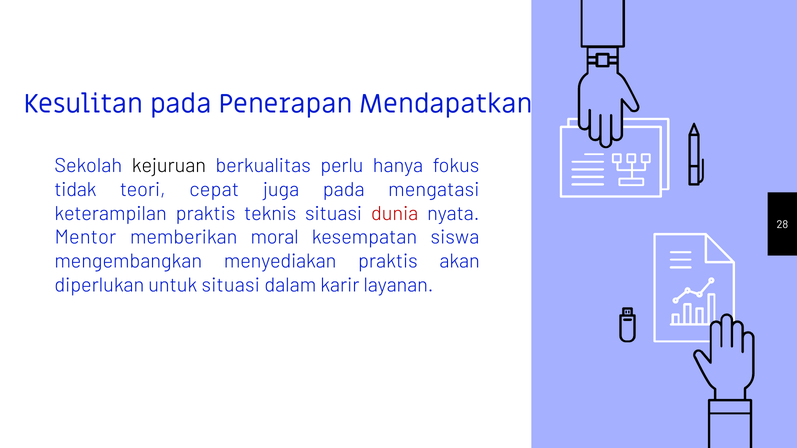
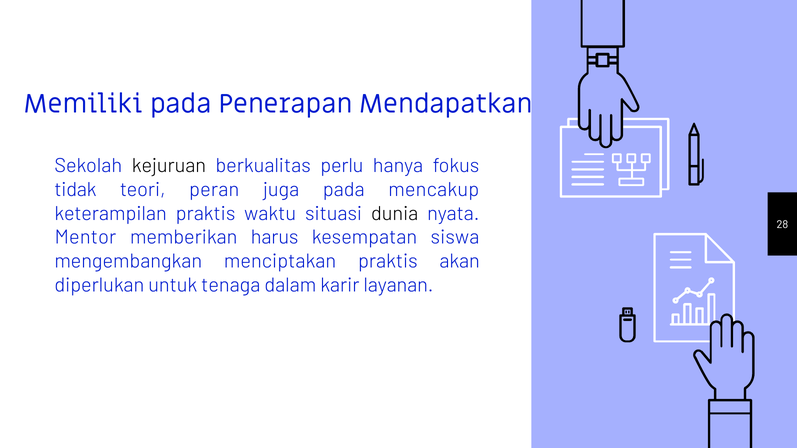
Kesulitan: Kesulitan -> Memiliki (83, 104)
cepat: cepat -> peran (214, 190)
mengatasi: mengatasi -> mencakup (434, 190)
teknis: teknis -> waktu (270, 214)
dunia colour: red -> black (395, 214)
moral: moral -> harus (275, 238)
menyediakan: menyediakan -> menciptakan (280, 261)
untuk situasi: situasi -> tenaga (231, 285)
